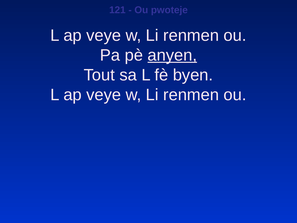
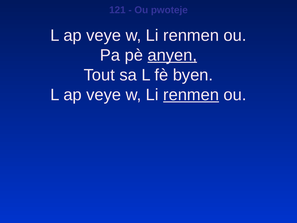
renmen underline: none -> present (191, 95)
